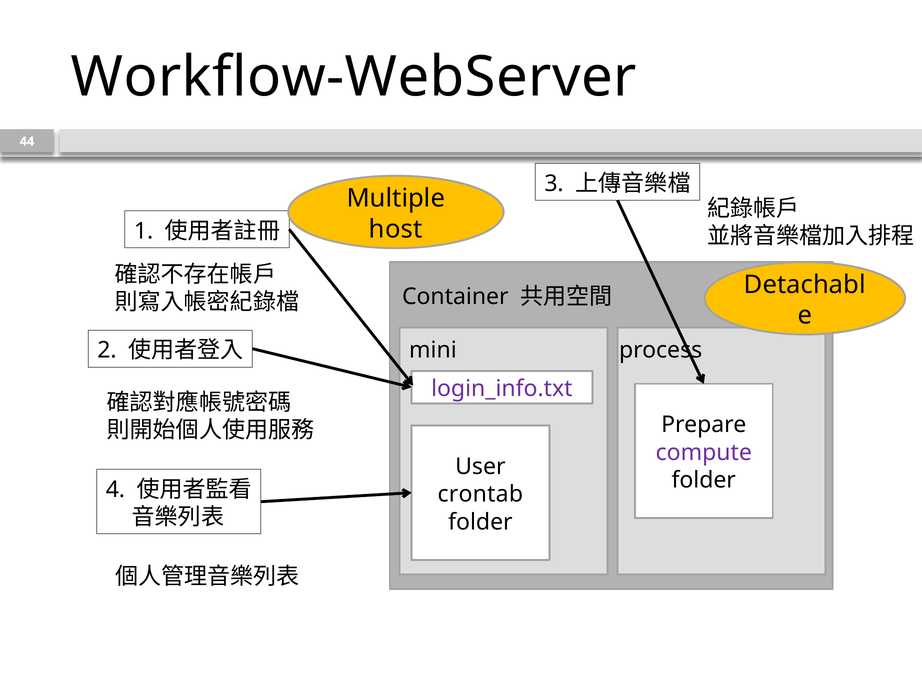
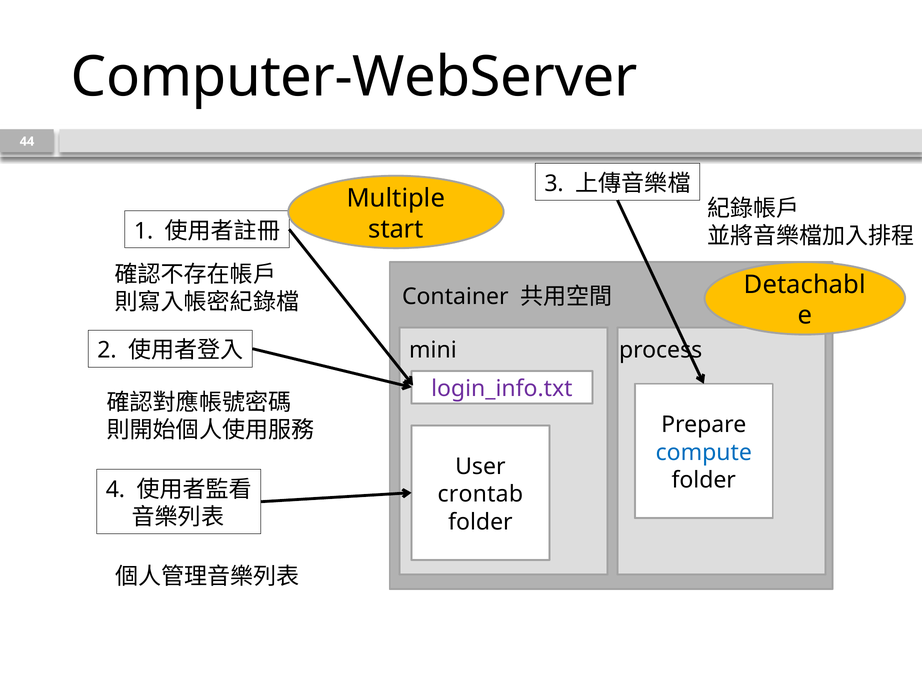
Workflow-WebServer: Workflow-WebServer -> Computer-WebServer (354, 77)
host: host -> start (396, 229)
compute colour: purple -> blue (704, 452)
